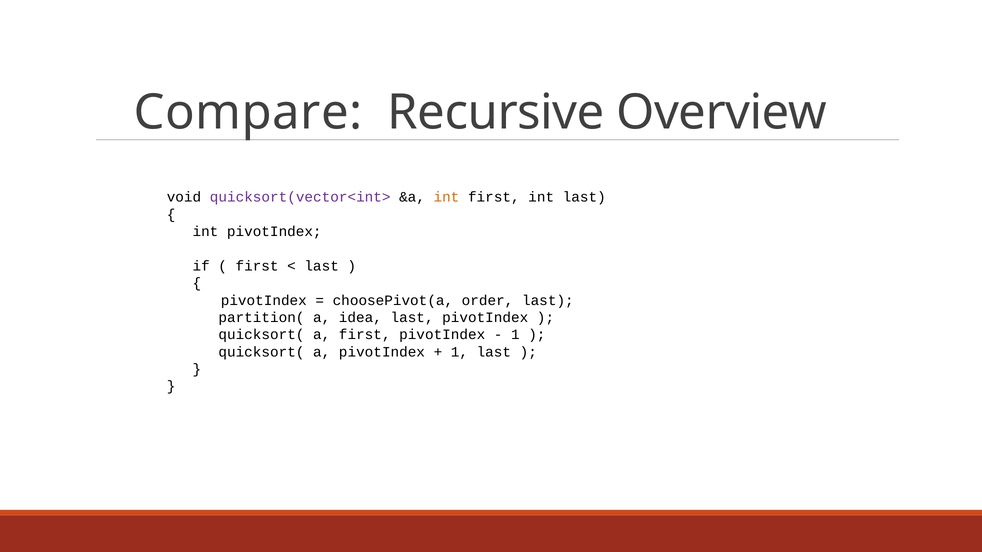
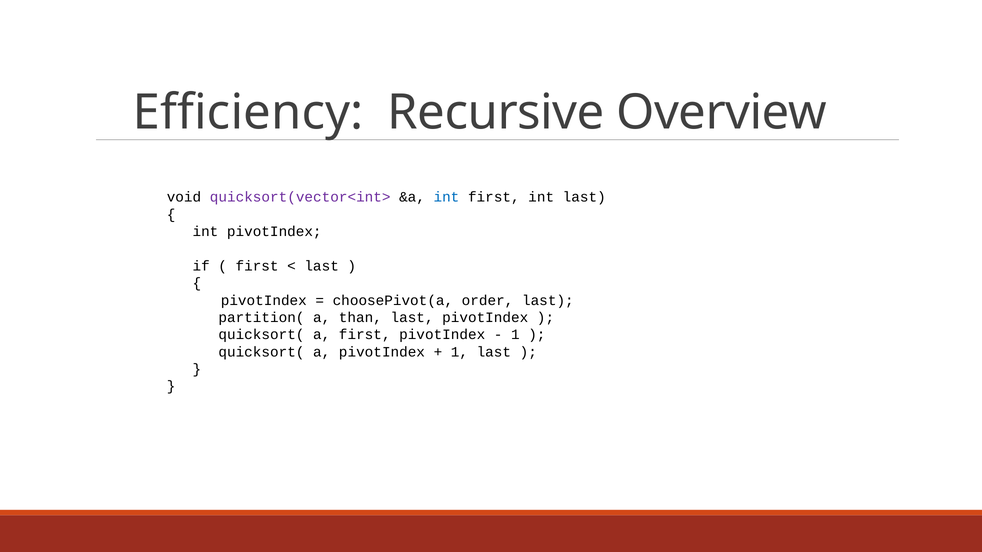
Compare: Compare -> Efficiency (248, 113)
int colour: orange -> blue (446, 197)
idea: idea -> than (360, 318)
